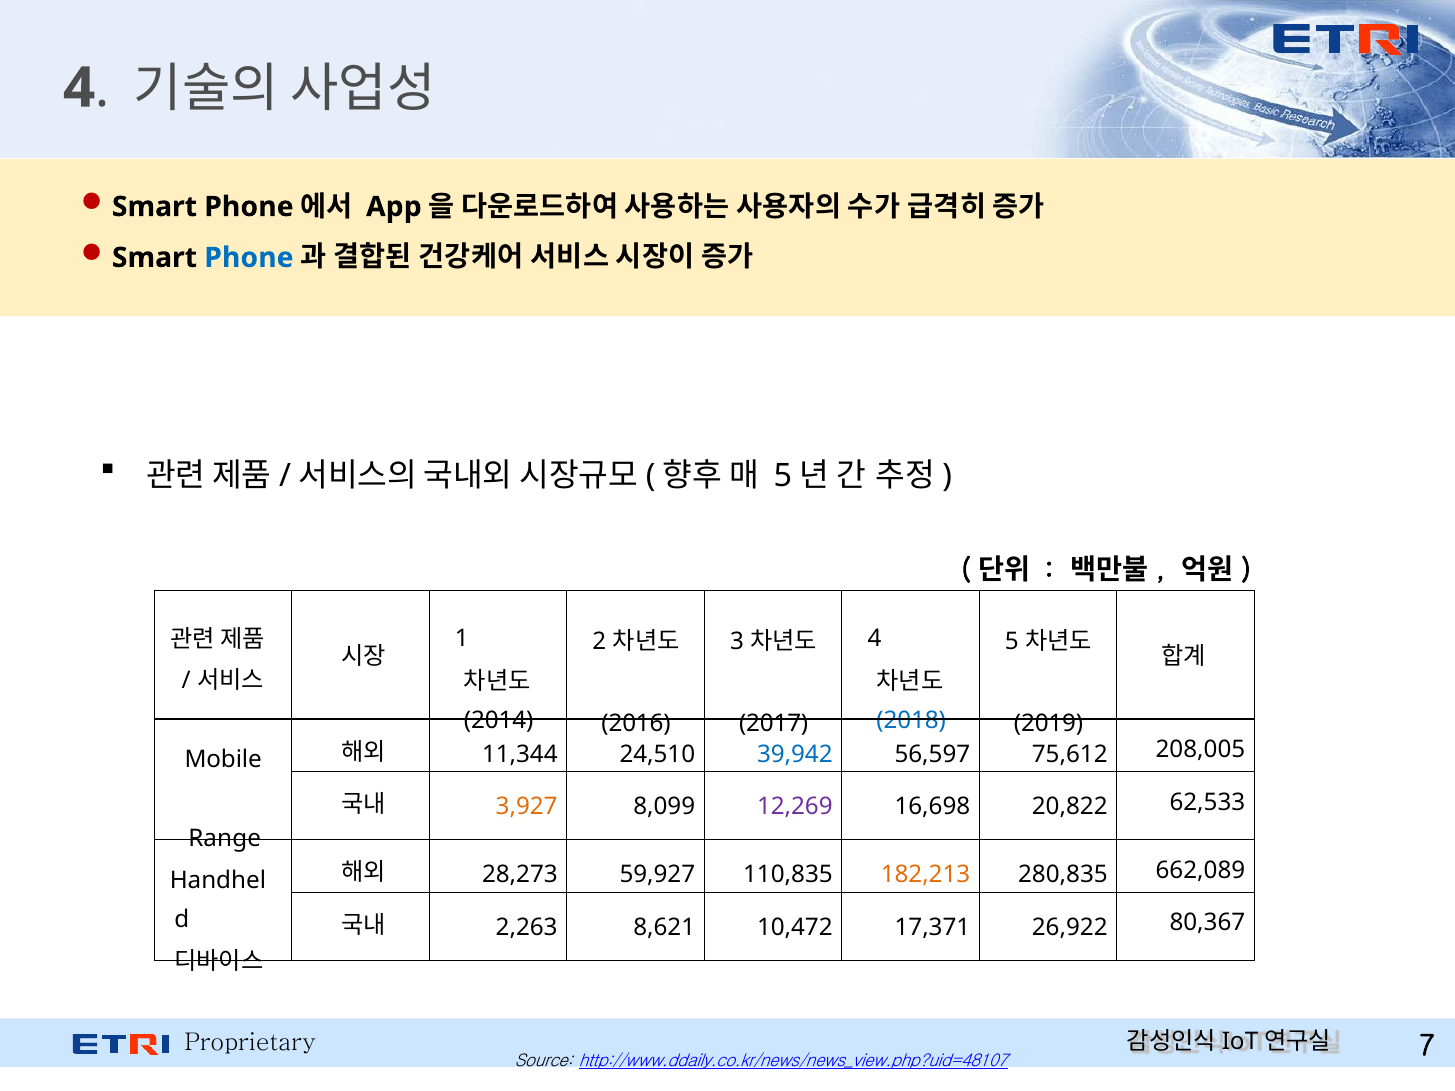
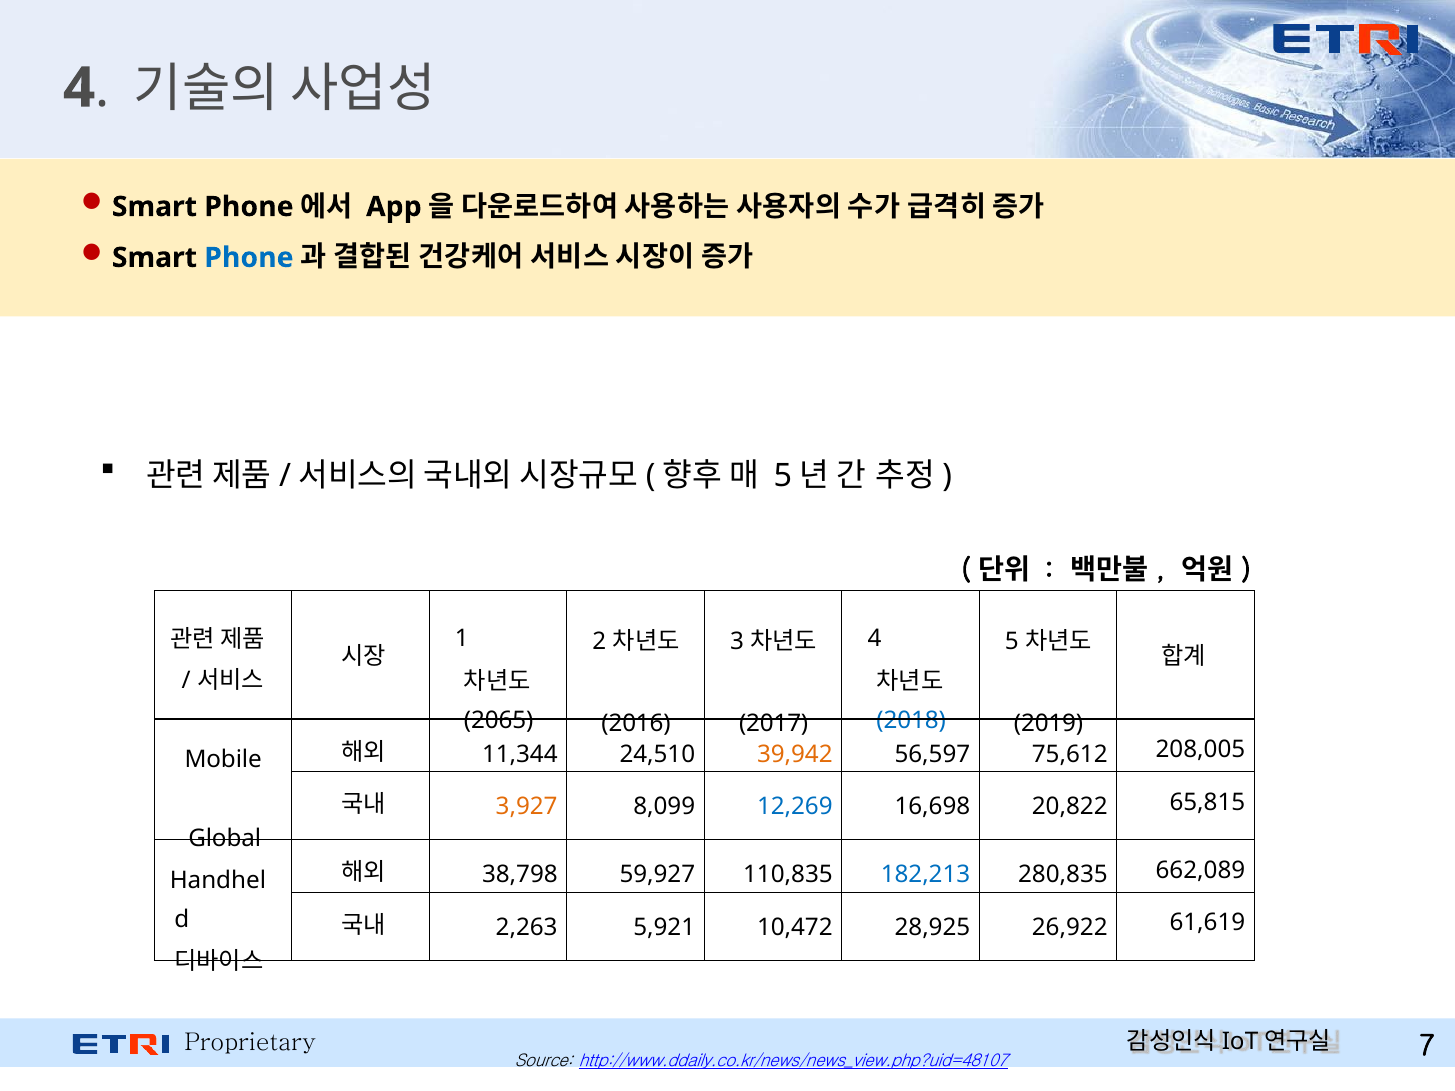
2014: 2014 -> 2065 (499, 721)
39,942 colour: blue -> orange (795, 754)
12,269 colour: purple -> blue (795, 807)
62,533: 62,533 -> 65,815 (1207, 803)
Range: Range -> Global (225, 839)
28,273: 28,273 -> 38,798 (520, 875)
182,213 colour: orange -> blue (926, 875)
8,621: 8,621 -> 5,921 (664, 928)
17,371: 17,371 -> 28,925 (932, 928)
80,367: 80,367 -> 61,619 (1207, 923)
